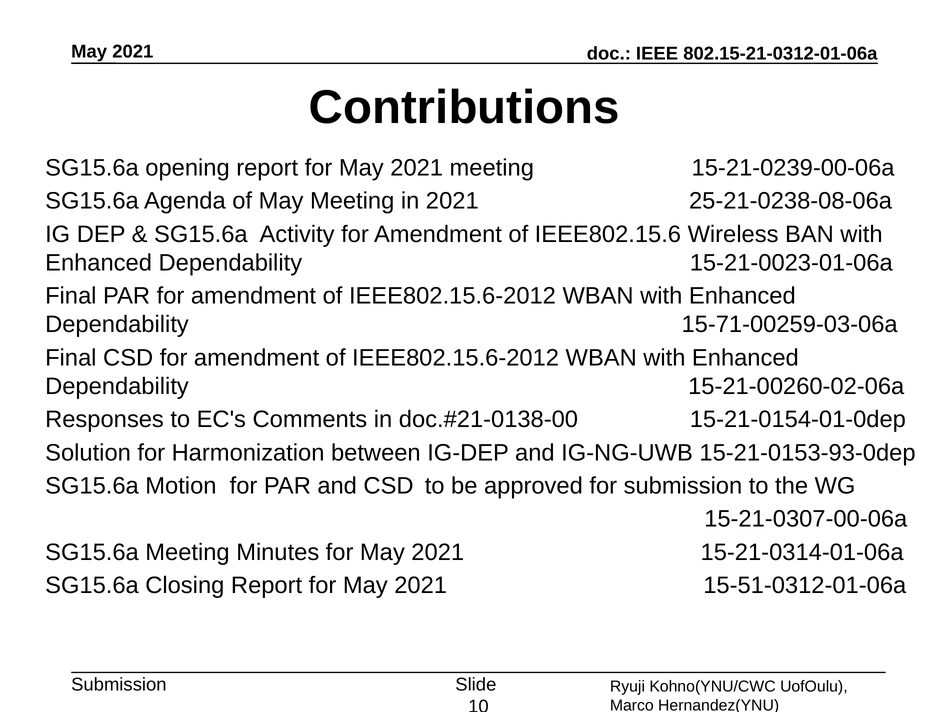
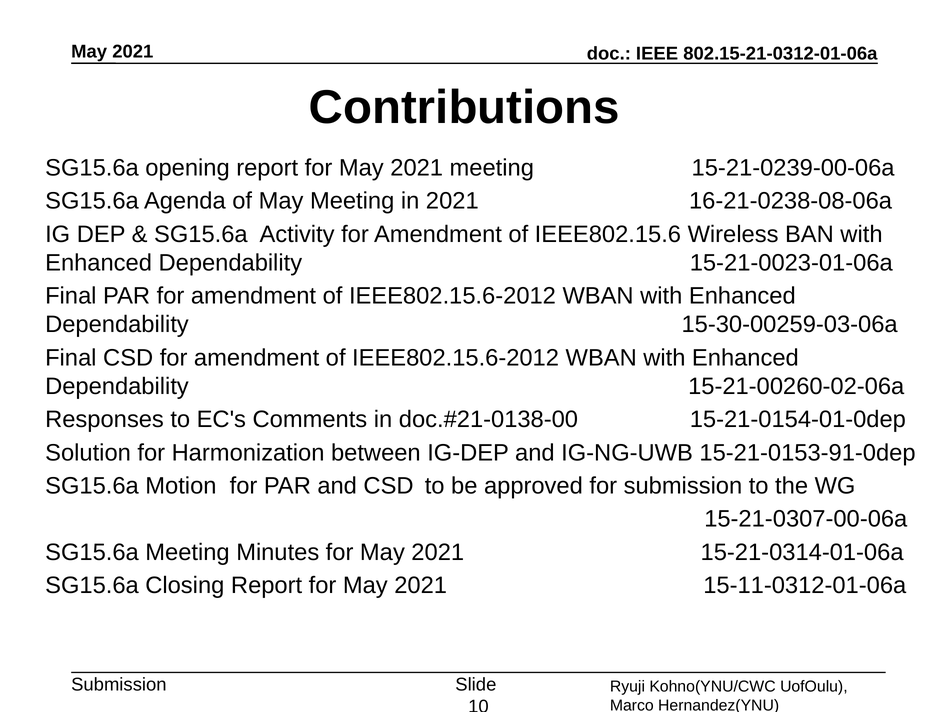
25-21-0238-08-06a: 25-21-0238-08-06a -> 16-21-0238-08-06a (791, 201)
15-71-00259-03-06a: 15-71-00259-03-06a -> 15-30-00259-03-06a (790, 324)
15-21-0153-93-0dep: 15-21-0153-93-0dep -> 15-21-0153-91-0dep (808, 453)
15-51-0312-01-06a: 15-51-0312-01-06a -> 15-11-0312-01-06a (805, 585)
